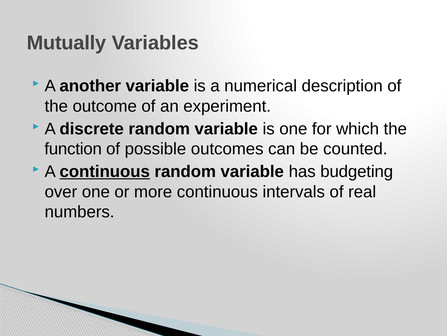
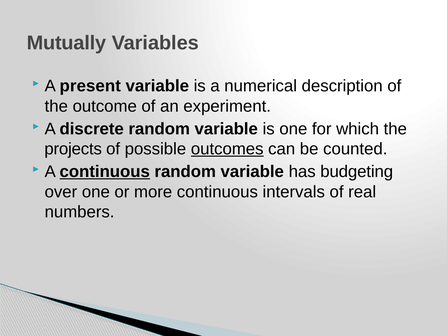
another: another -> present (90, 86)
function: function -> projects (73, 149)
outcomes underline: none -> present (227, 149)
